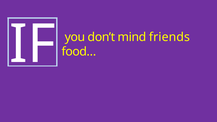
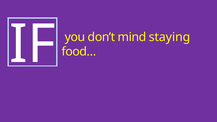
friends: friends -> staying (169, 37)
